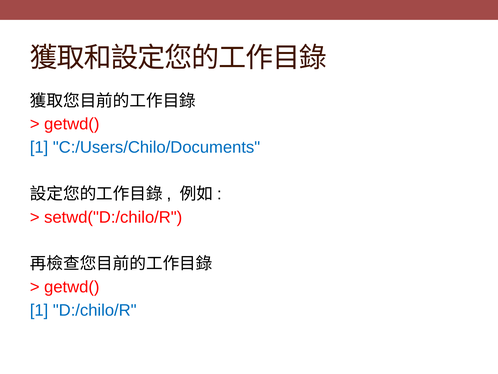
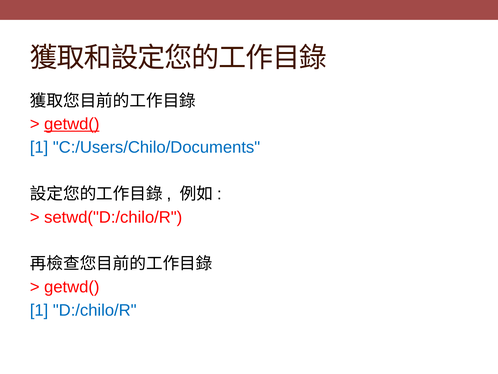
getwd( underline: none -> present (72, 124)
